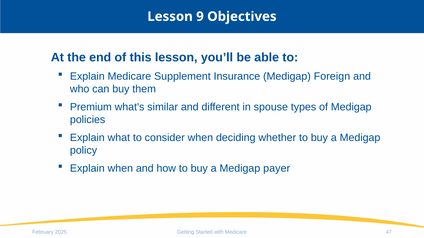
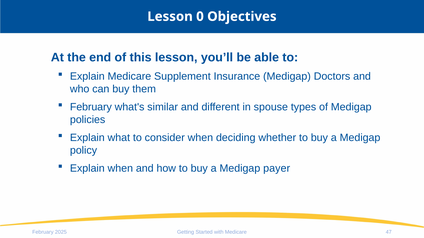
9: 9 -> 0 (200, 17)
Foreign: Foreign -> Doctors (332, 77)
Premium: Premium -> February (91, 107)
